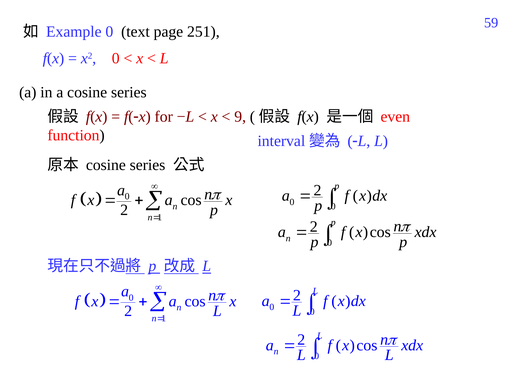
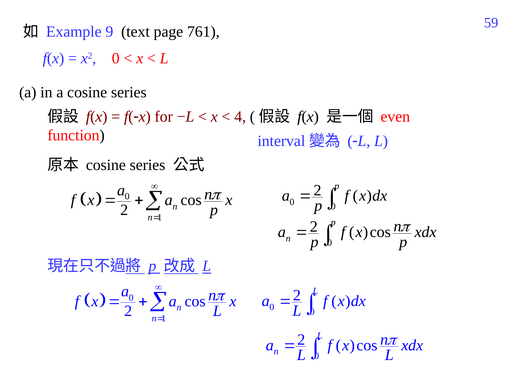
Example 0: 0 -> 9 (109, 32)
251: 251 -> 761 (203, 32)
9: 9 -> 4 (240, 116)
